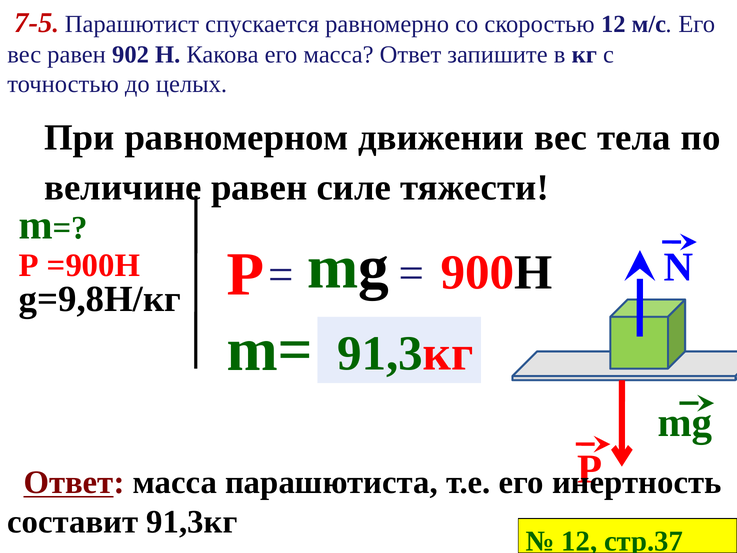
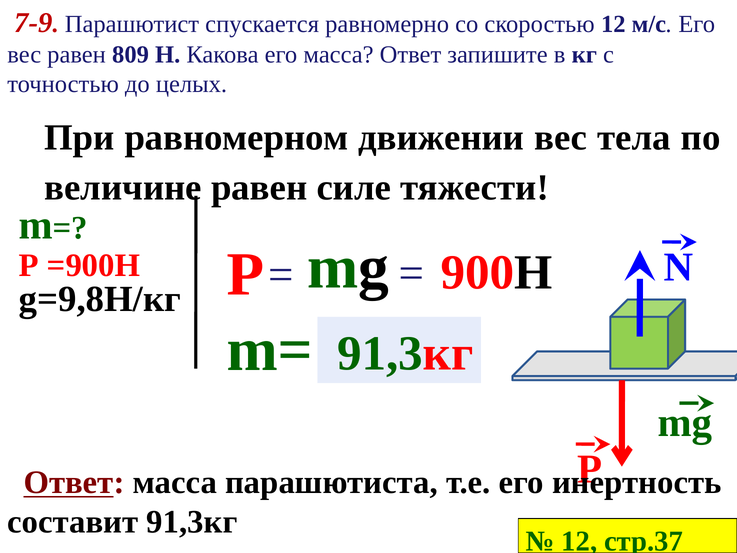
7-5: 7-5 -> 7-9 (34, 23)
902: 902 -> 809 (131, 55)
